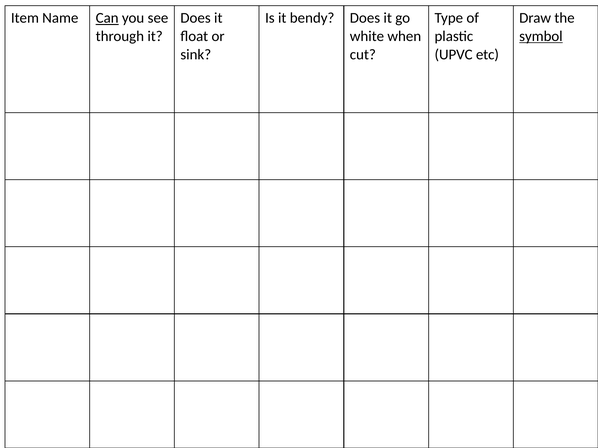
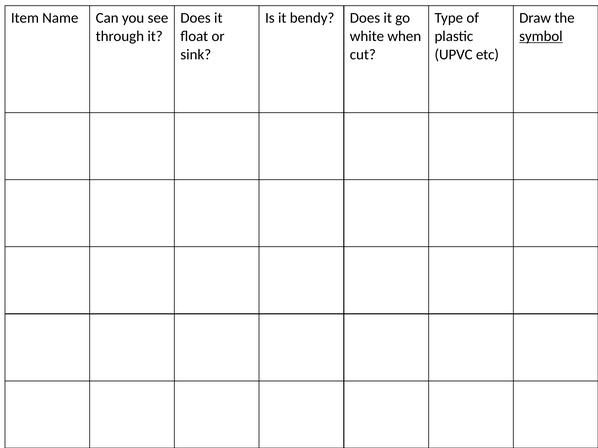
Can underline: present -> none (107, 18)
